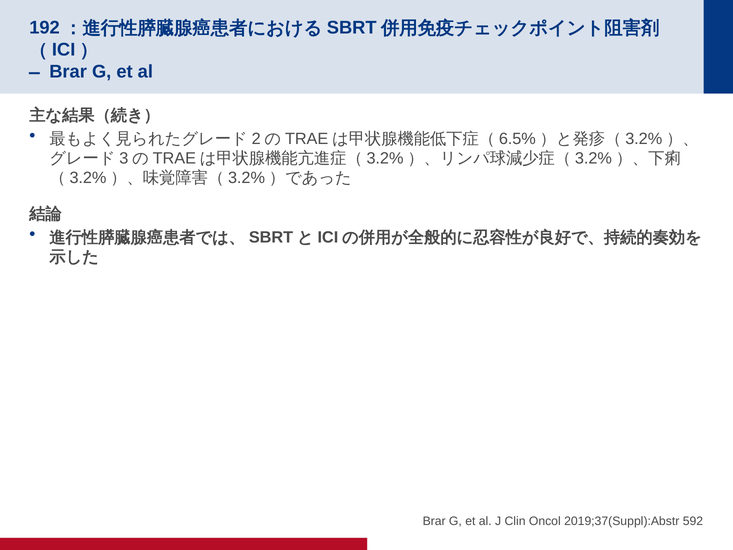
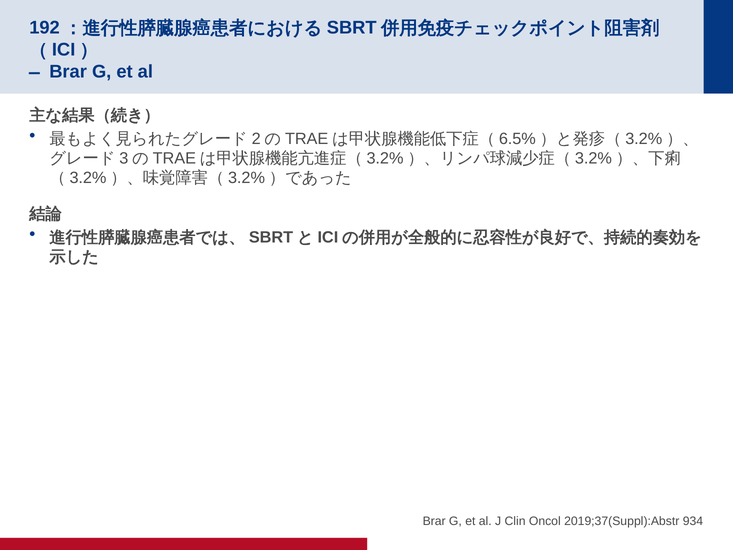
592: 592 -> 934 (693, 521)
